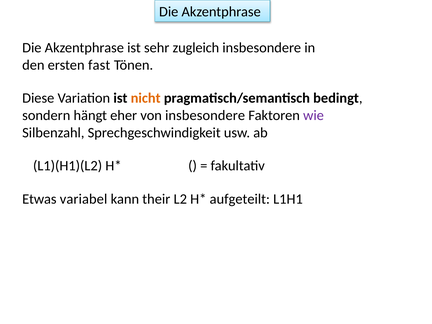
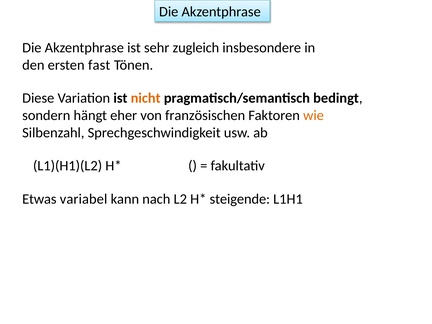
von insbesondere: insbesondere -> französischen (205, 115)
wie colour: purple -> orange (314, 115)
their: their -> nach (156, 199)
aufgeteilt: aufgeteilt -> steigende (240, 199)
